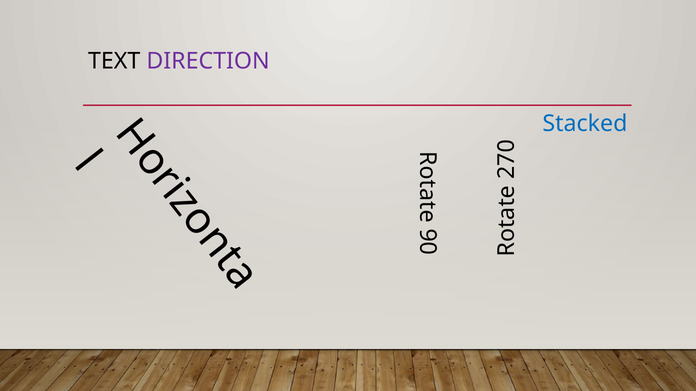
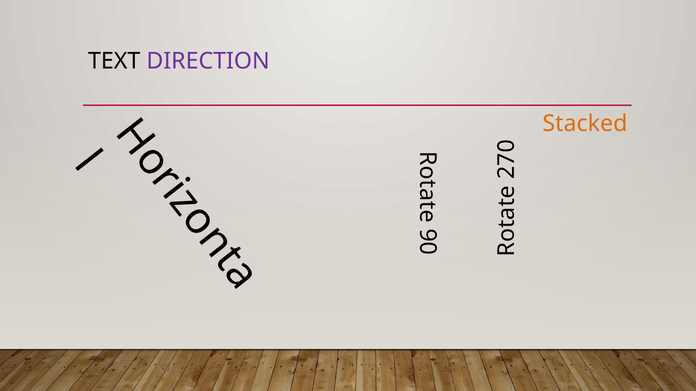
Stacked colour: blue -> orange (585, 124)
